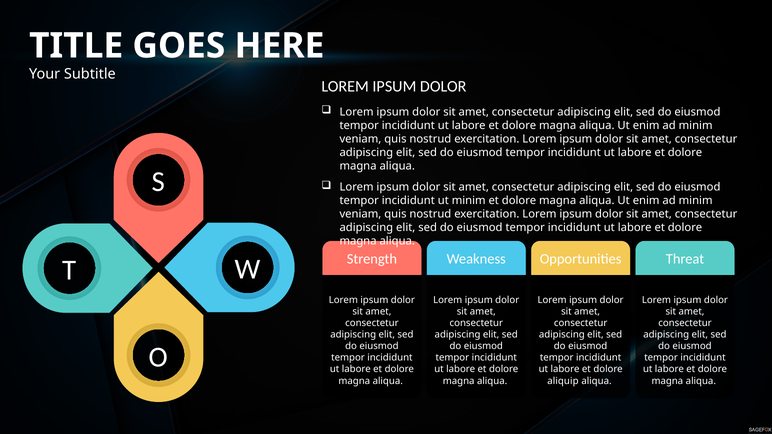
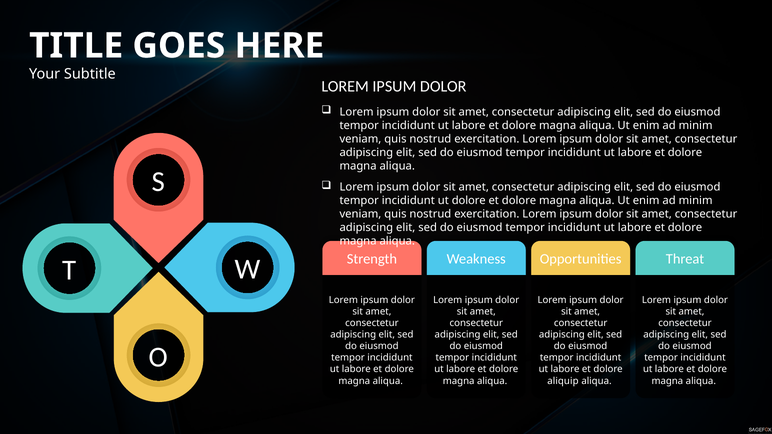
ut minim: minim -> dolore (469, 201)
